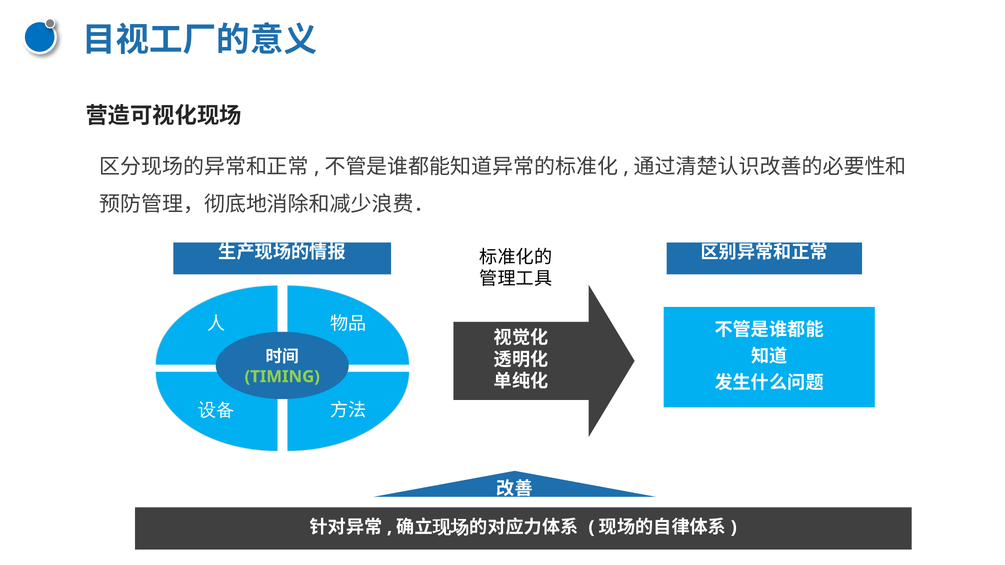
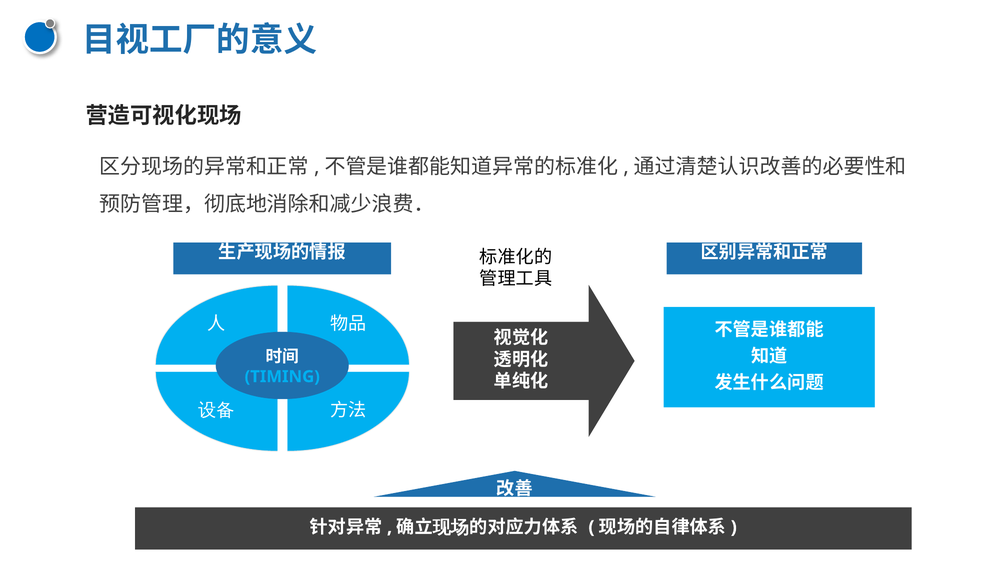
TIMING colour: light green -> light blue (282, 377)
